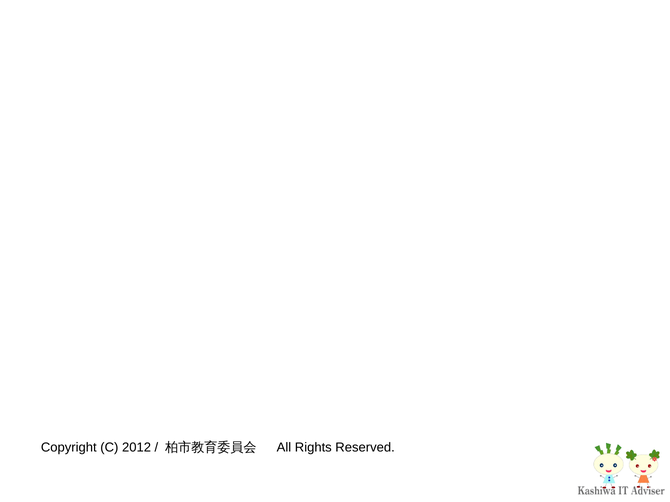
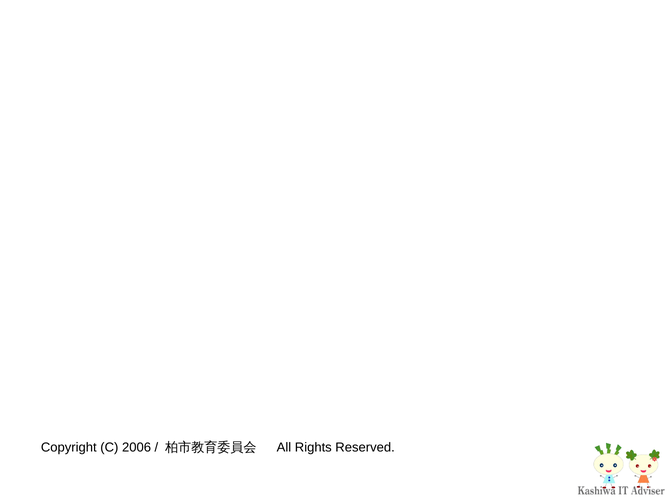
2012: 2012 -> 2006 (137, 448)
